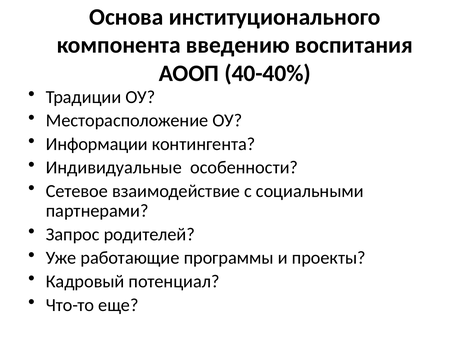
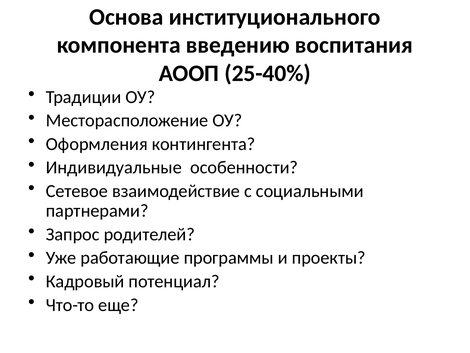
40-40%: 40-40% -> 25-40% (268, 73)
Информации: Информации -> Оформления (97, 144)
